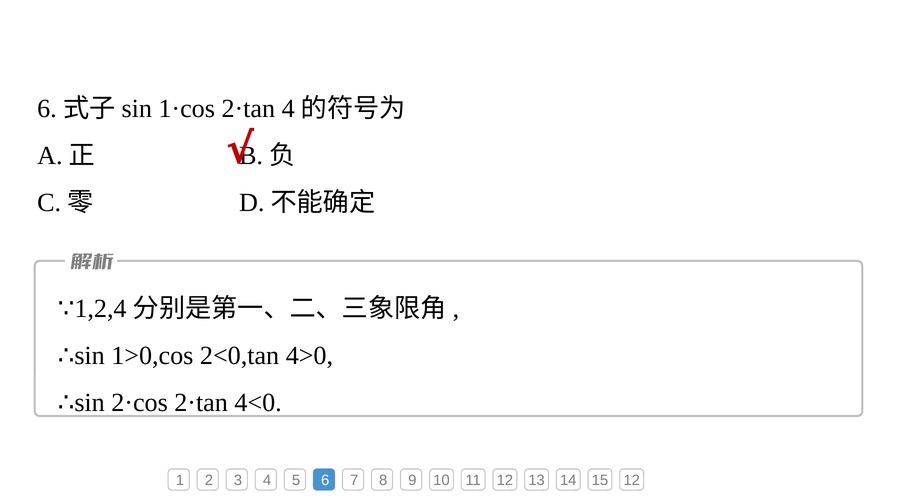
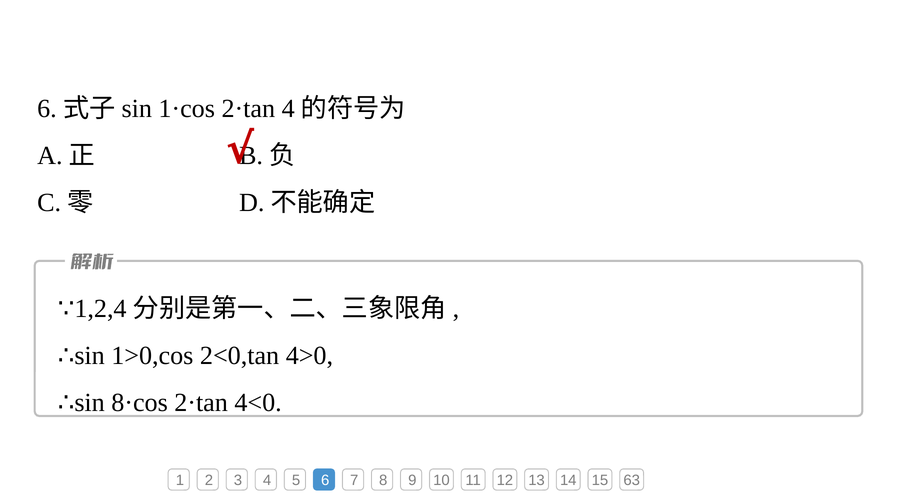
2·cos: 2·cos -> 8·cos (140, 403)
15 12: 12 -> 63 (632, 481)
